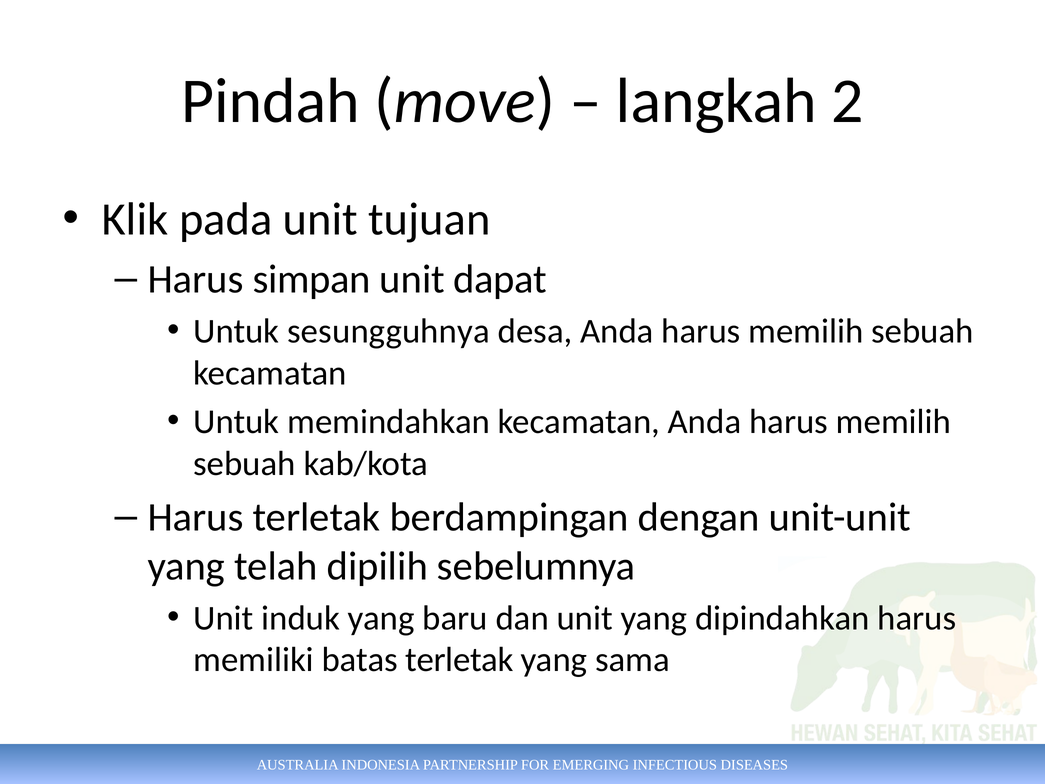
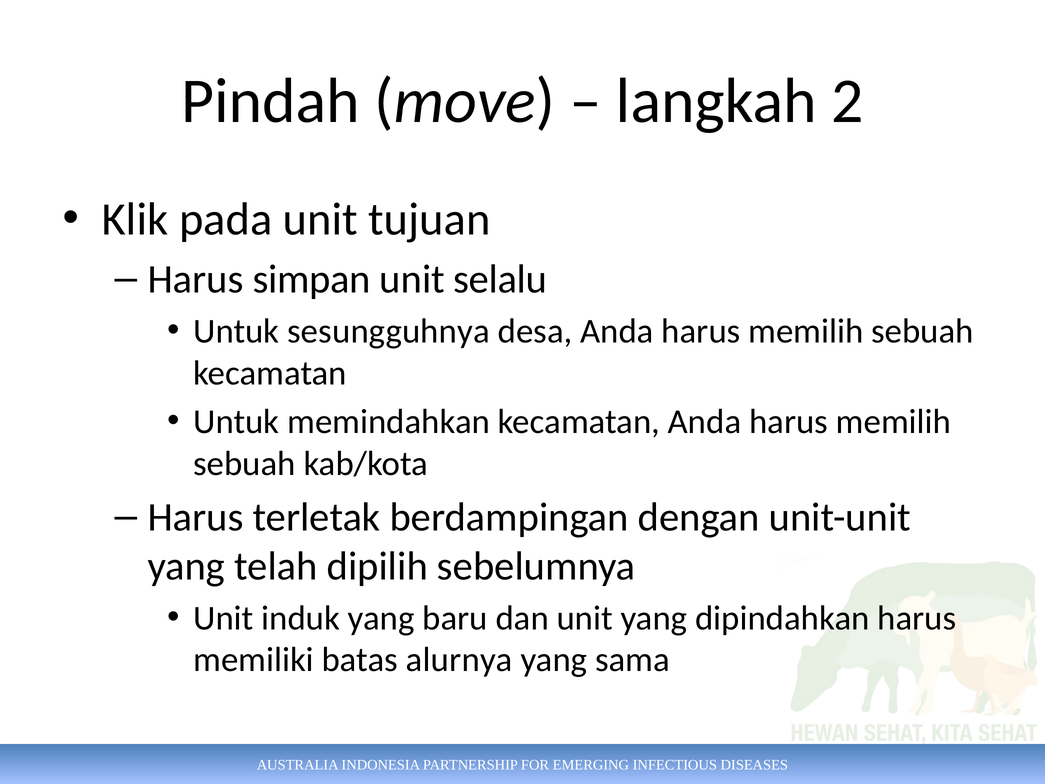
dapat: dapat -> selalu (500, 279)
batas terletak: terletak -> alurnya (459, 660)
